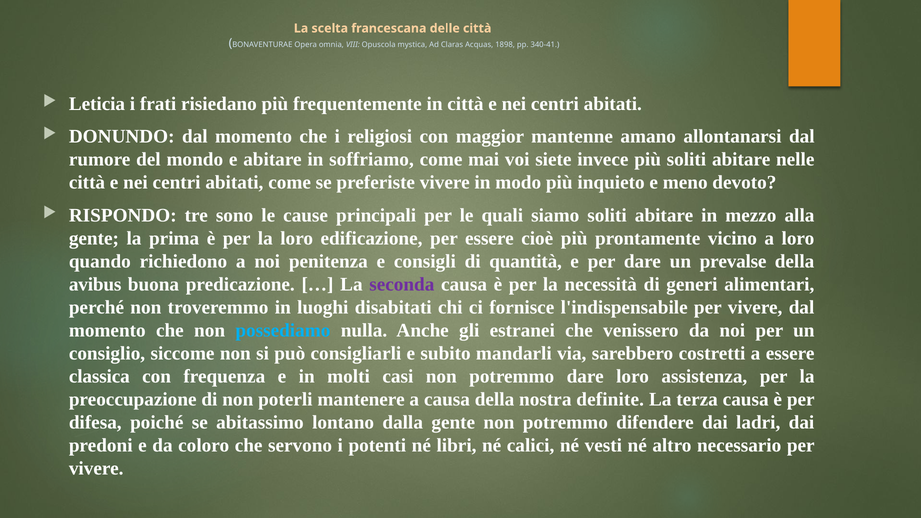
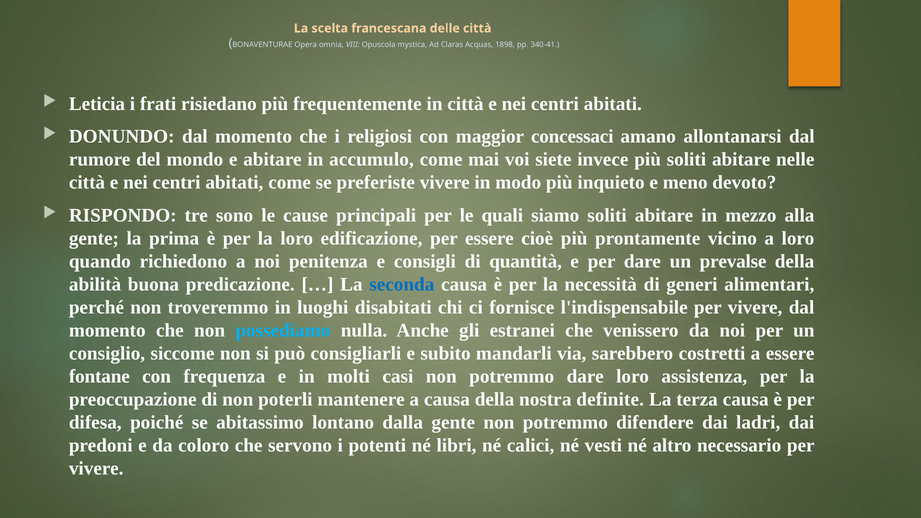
mantenne: mantenne -> concessaci (572, 137)
soffriamo: soffriamo -> accumulo (372, 160)
avibus: avibus -> abilità (95, 284)
seconda colour: purple -> blue (402, 284)
classica: classica -> fontane (99, 377)
